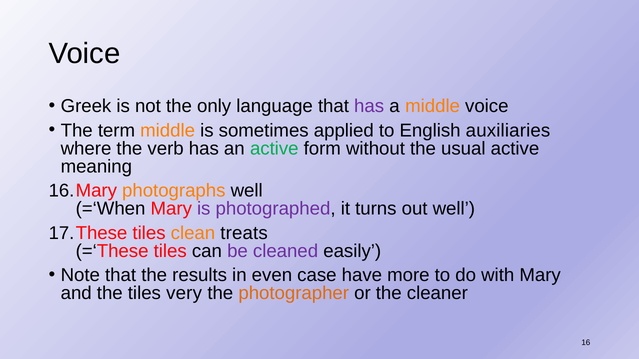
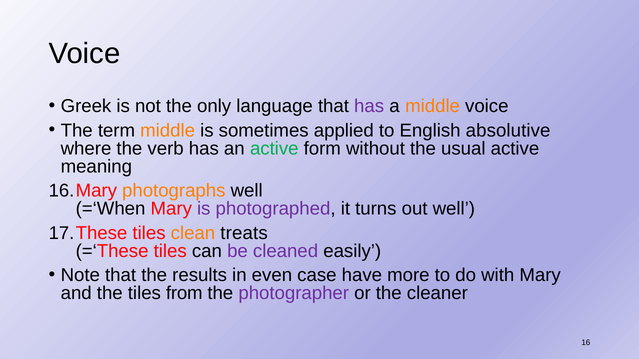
auxiliaries: auxiliaries -> absolutive (508, 131)
very: very -> from (184, 294)
photographer colour: orange -> purple (294, 294)
